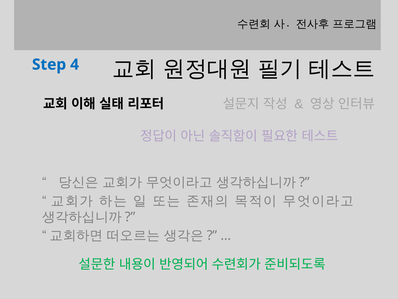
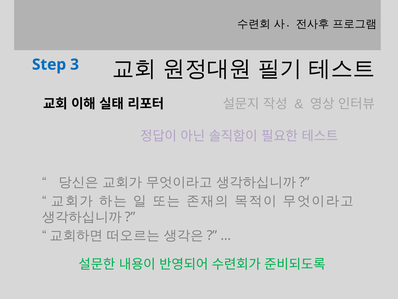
4: 4 -> 3 (75, 64)
